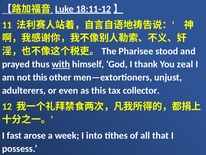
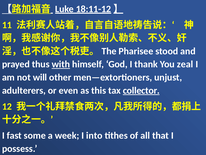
not this: this -> will (40, 77)
collector underline: none -> present (141, 90)
arose: arose -> some (35, 135)
